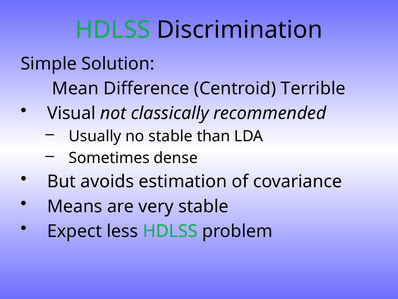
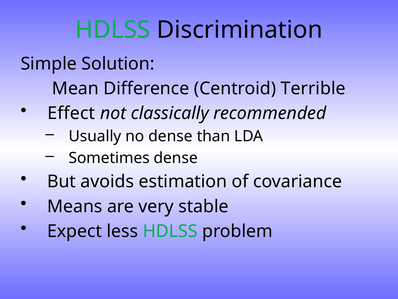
Visual: Visual -> Effect (71, 113)
no stable: stable -> dense (170, 136)
